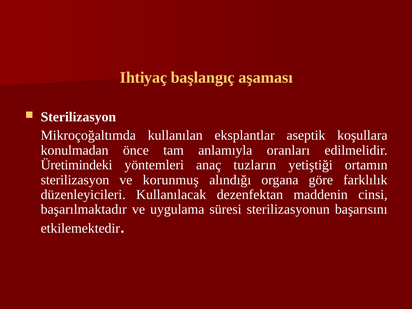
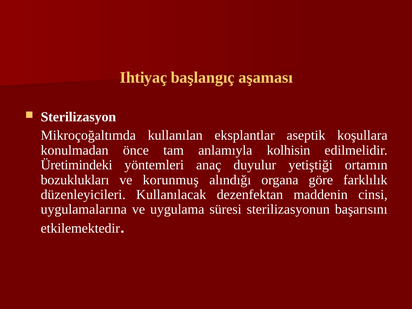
oranları: oranları -> kolhisin (289, 150)
tuzların: tuzların -> duyulur (255, 165)
sterilizasyon: sterilizasyon -> bozuklukları (75, 180)
başarılmaktadır: başarılmaktadır -> uygulamalarına (84, 209)
